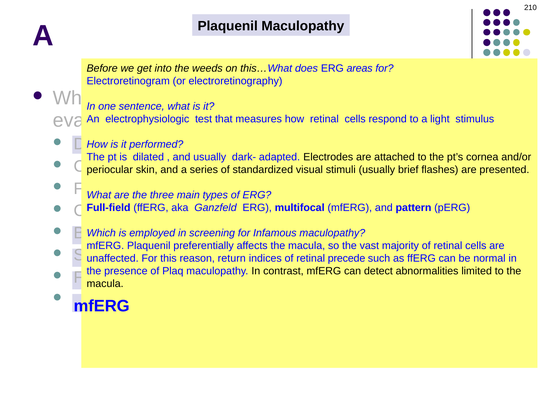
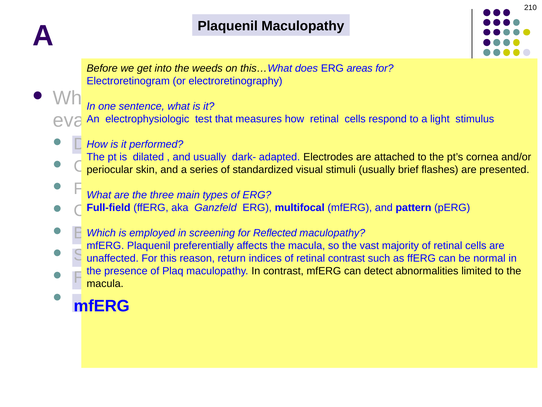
Infamous: Infamous -> Reflected (275, 233)
retinal precede: precede -> contrast (347, 258)
